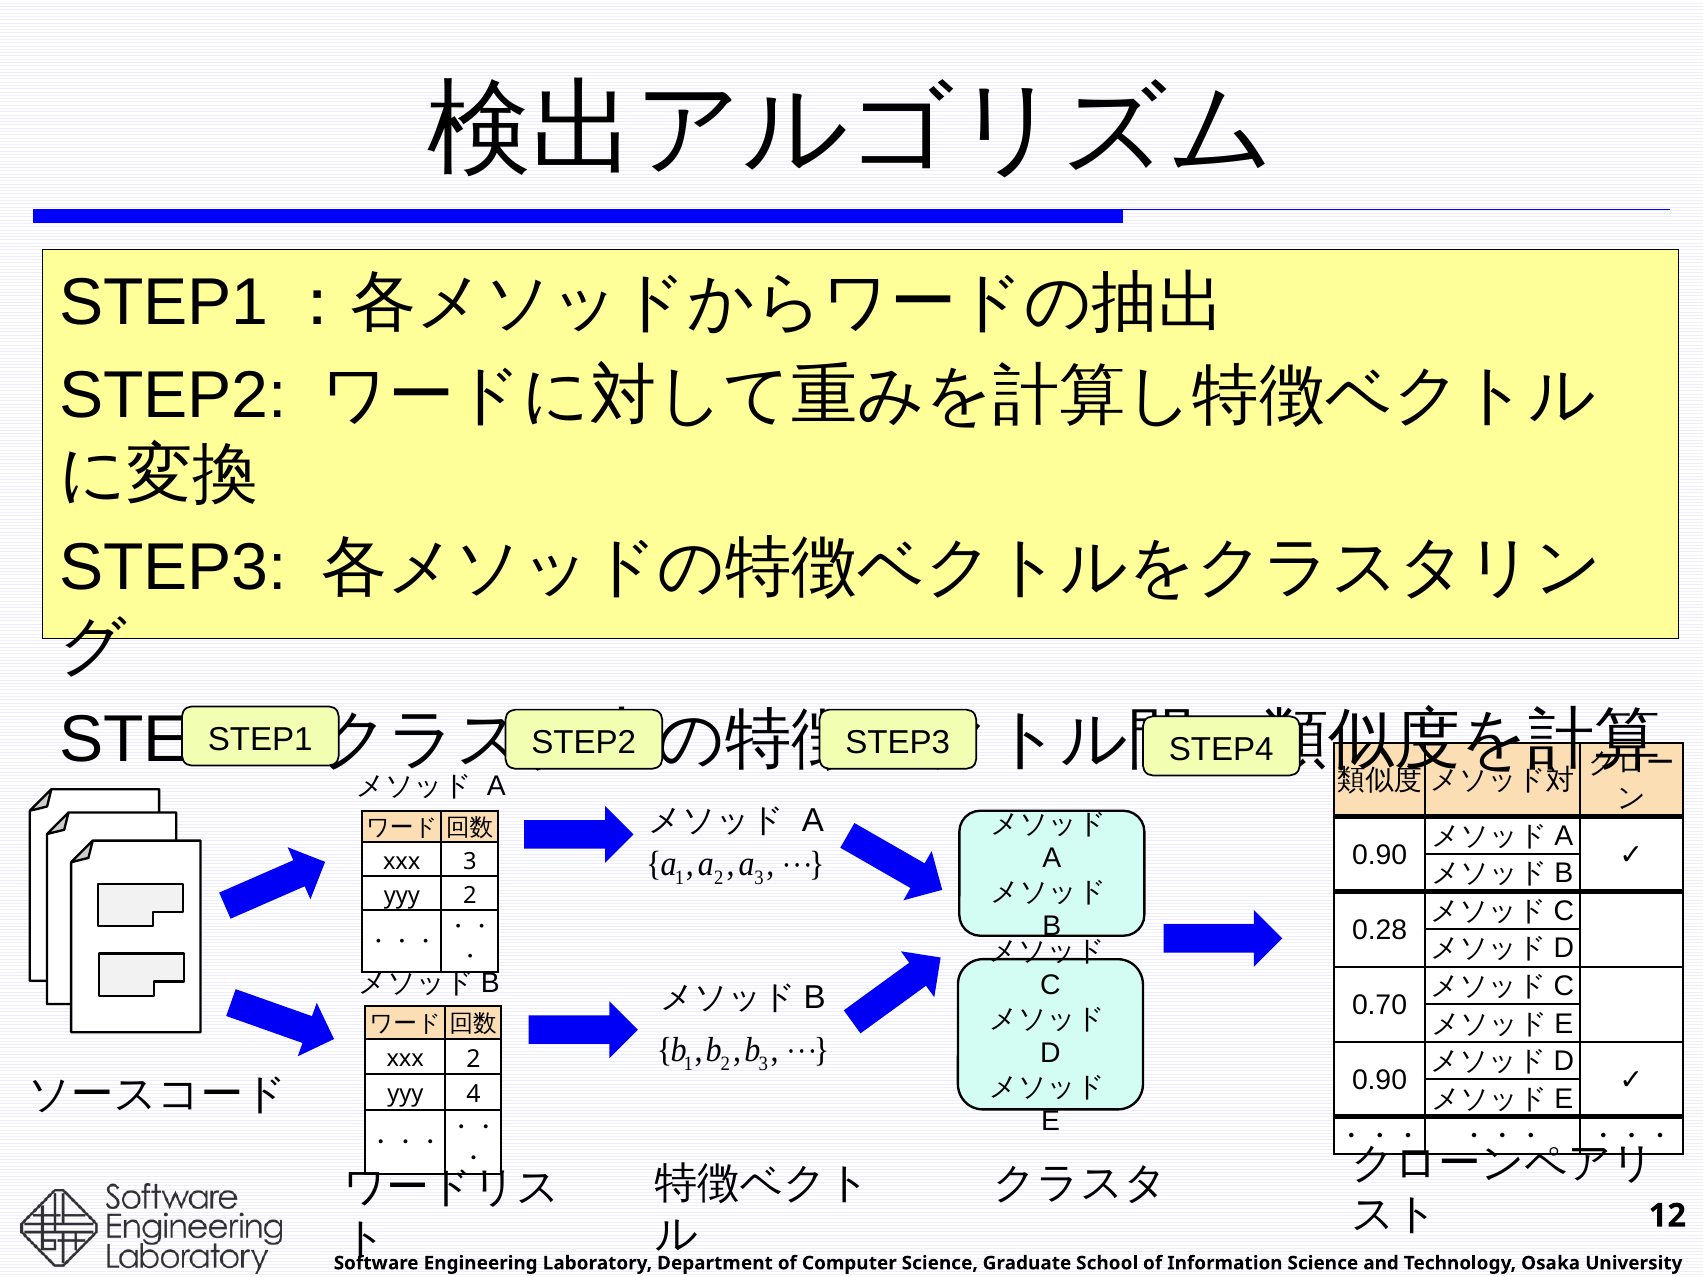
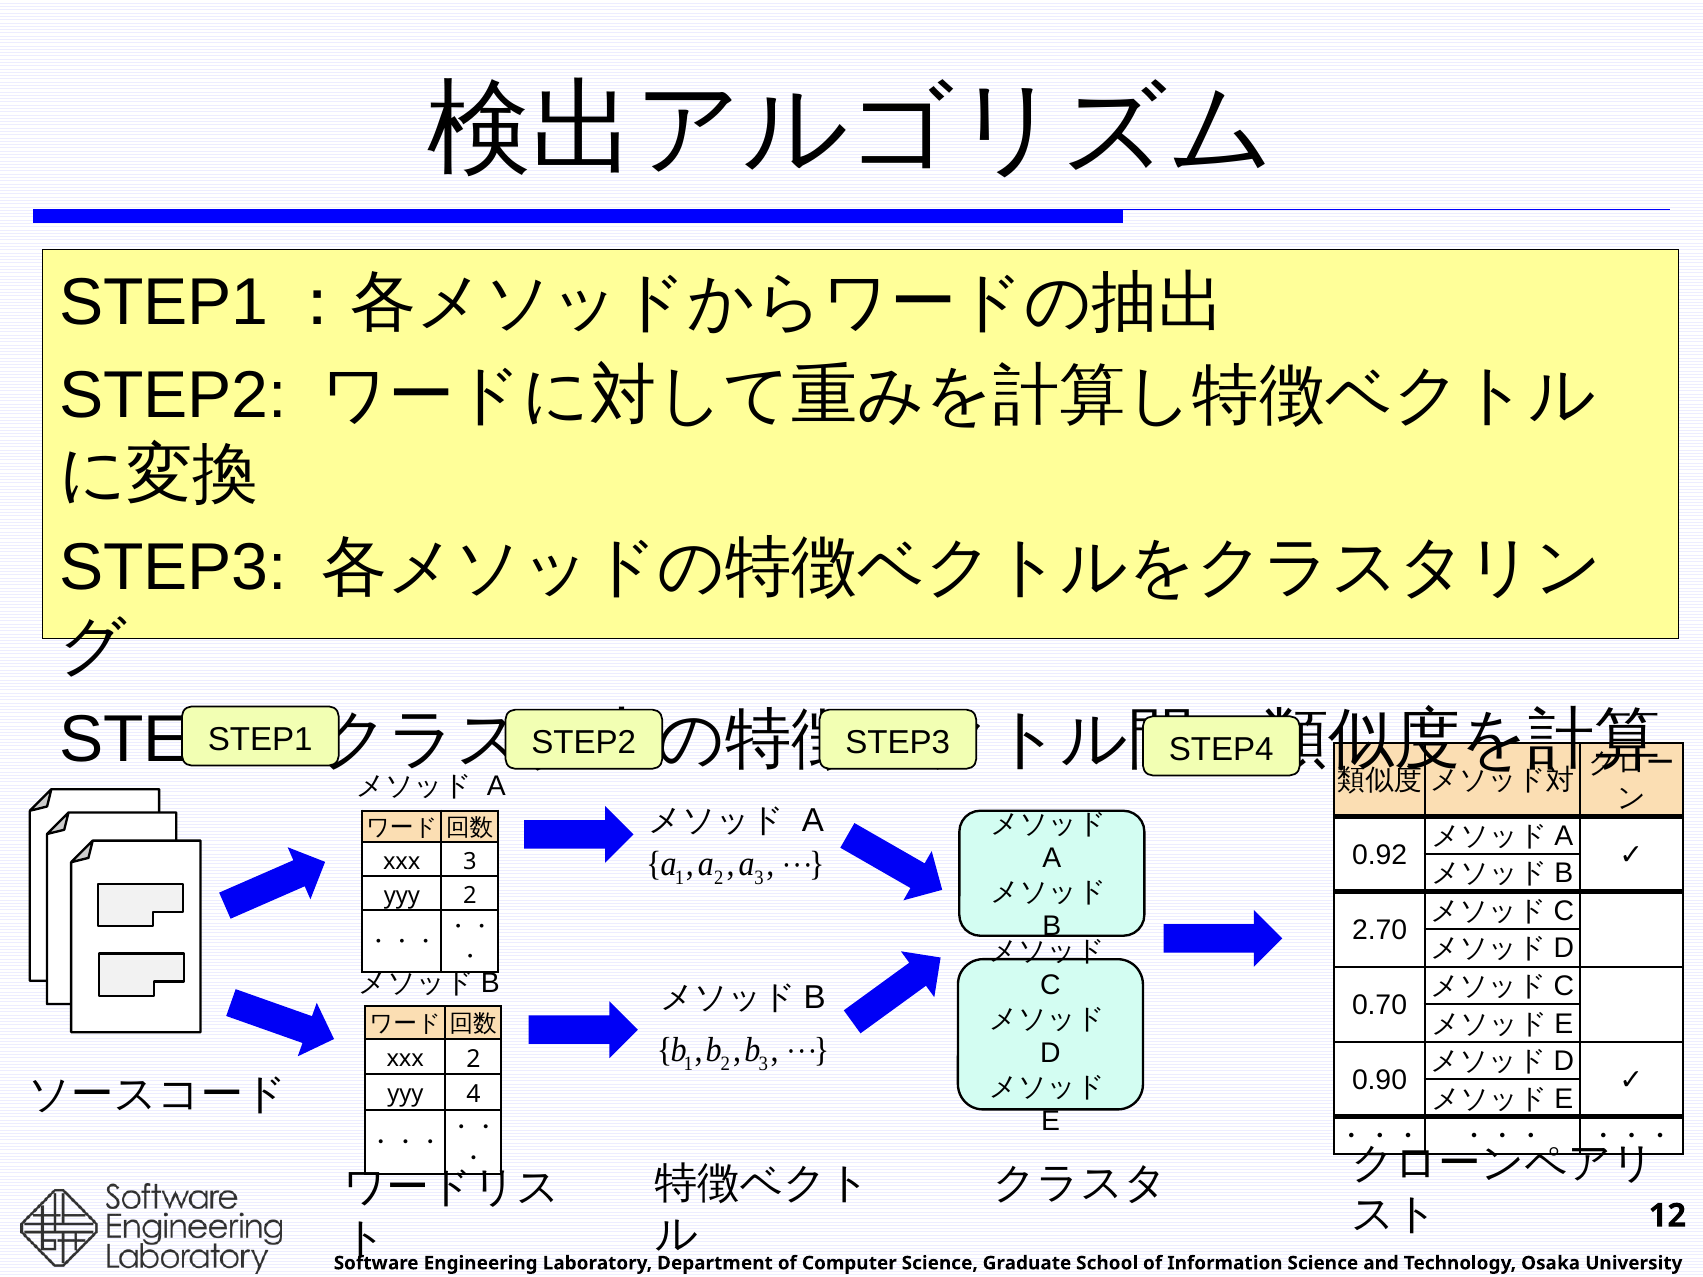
0.90: 0.90 -> 0.92 (1380, 856)
0.28: 0.28 -> 2.70 (1380, 931)
